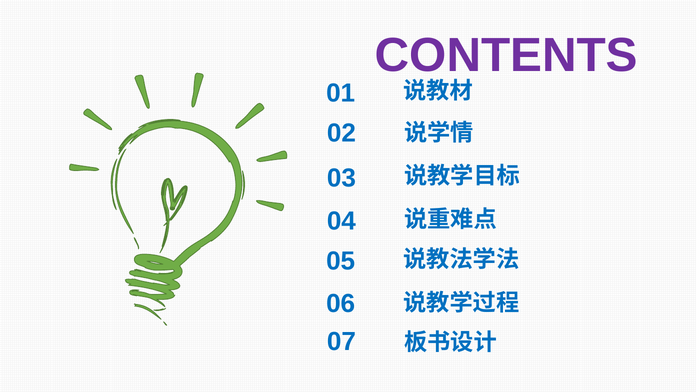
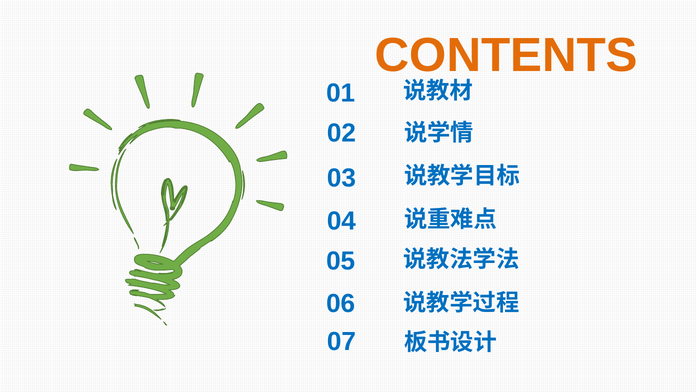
CONTENTS colour: purple -> orange (506, 55)
